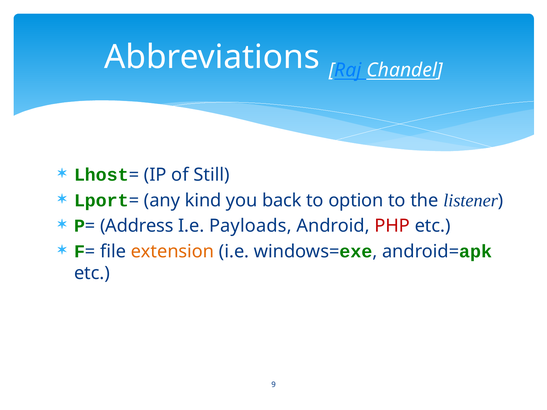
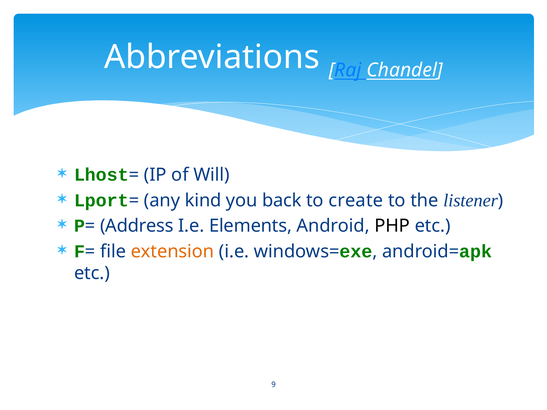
Still: Still -> Will (212, 175)
option: option -> create (356, 201)
Payloads: Payloads -> Elements (250, 226)
PHP colour: red -> black (392, 226)
